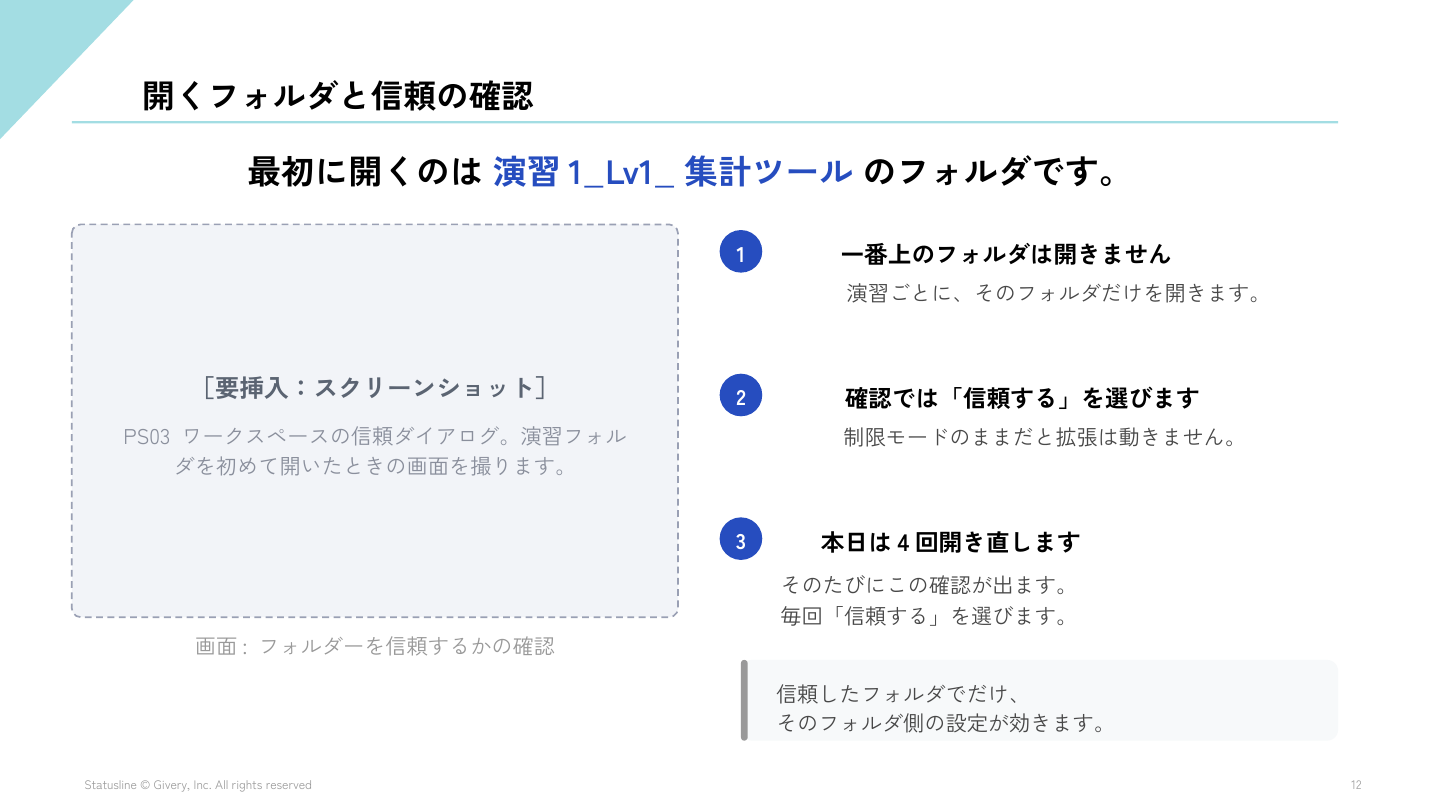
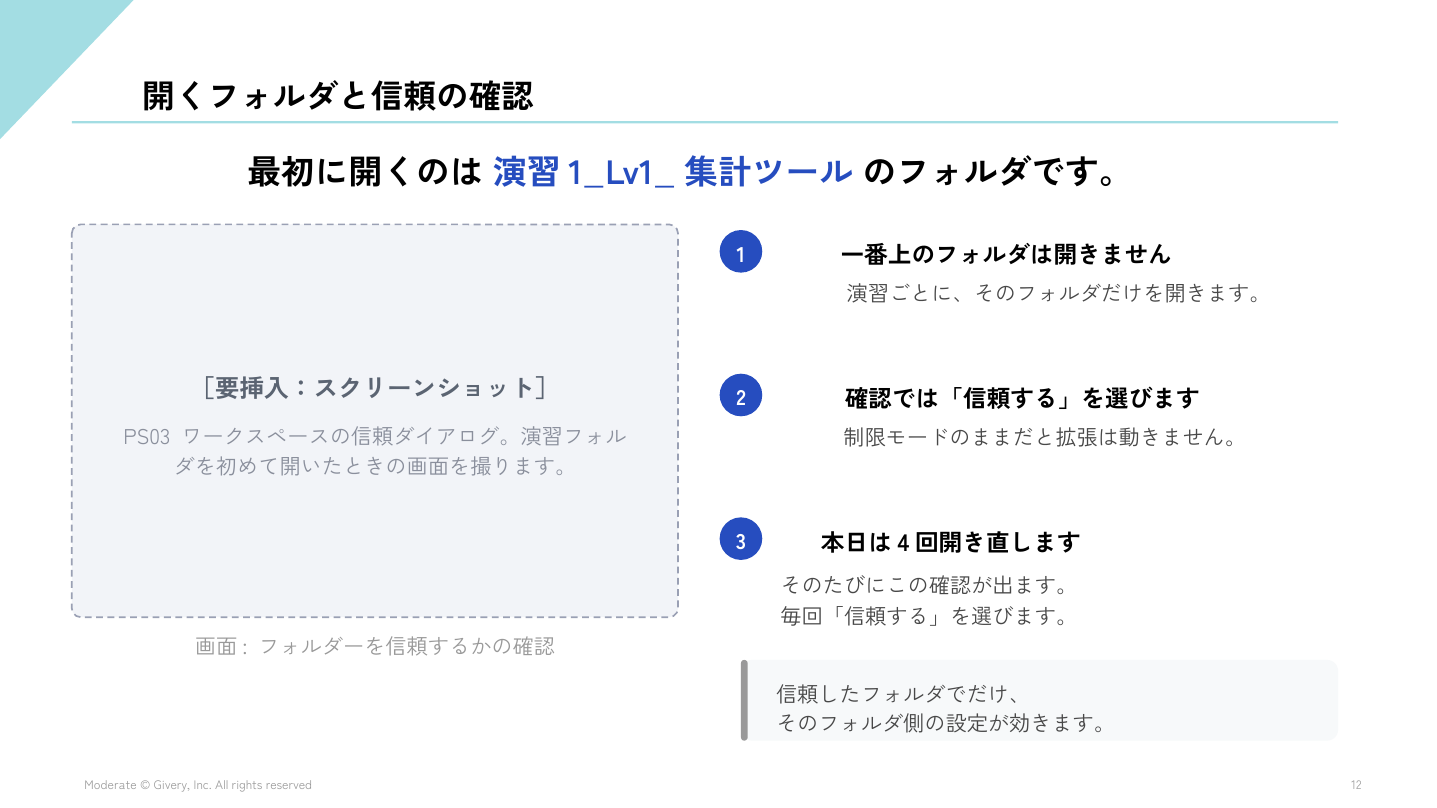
Statusline: Statusline -> Moderate (111, 786)
